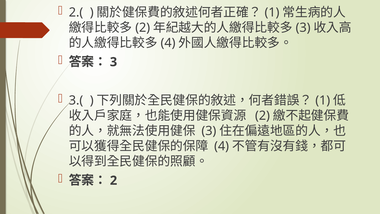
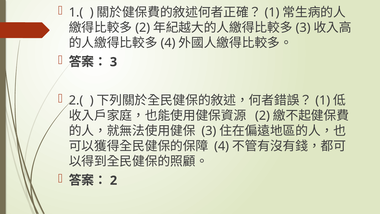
2.(: 2.( -> 1.( (76, 12)
3.(: 3.( -> 2.( (76, 100)
